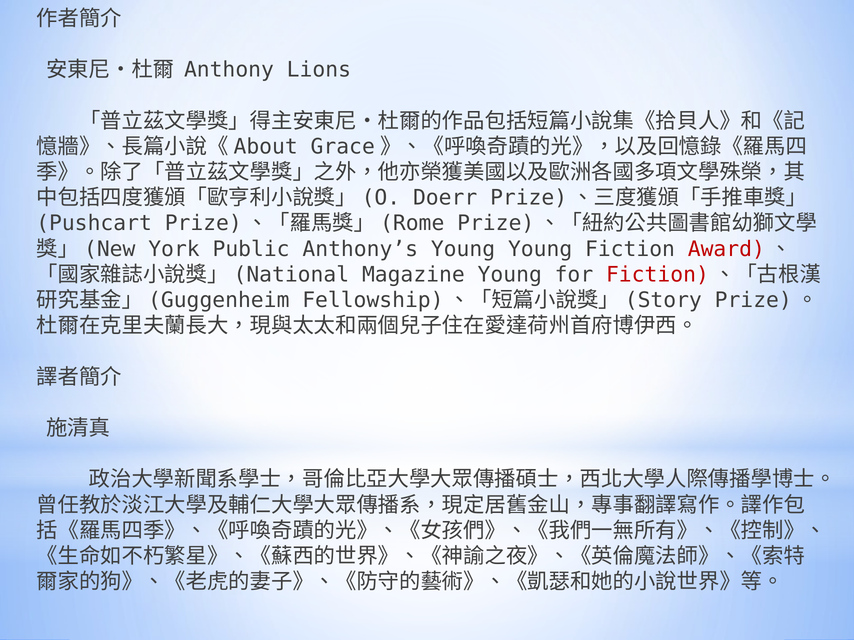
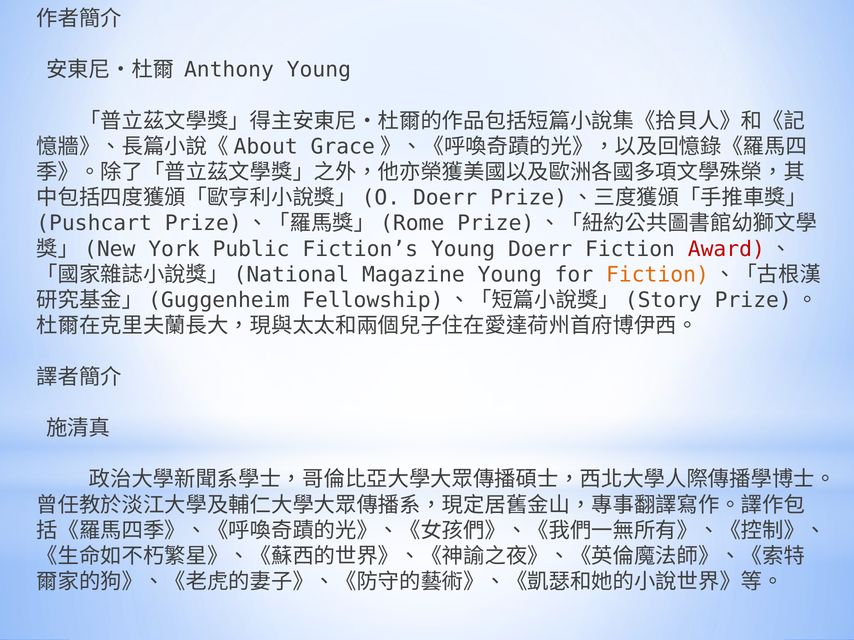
Anthony Lions: Lions -> Young (319, 70)
Anthony’s: Anthony’s -> Fiction’s (360, 249)
Young Young: Young -> Doerr (540, 249)
Fiction colour: red -> orange (657, 275)
